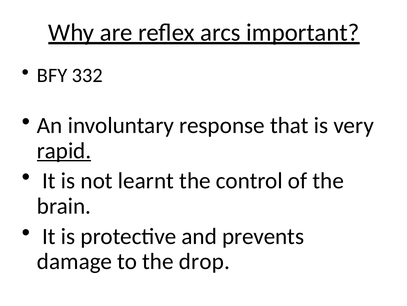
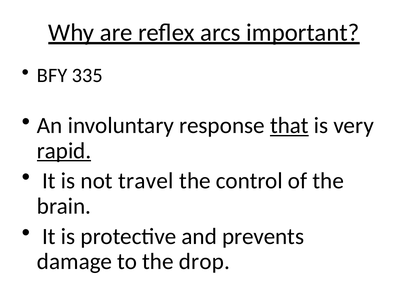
332: 332 -> 335 (87, 75)
that underline: none -> present (289, 125)
learnt: learnt -> travel (146, 181)
